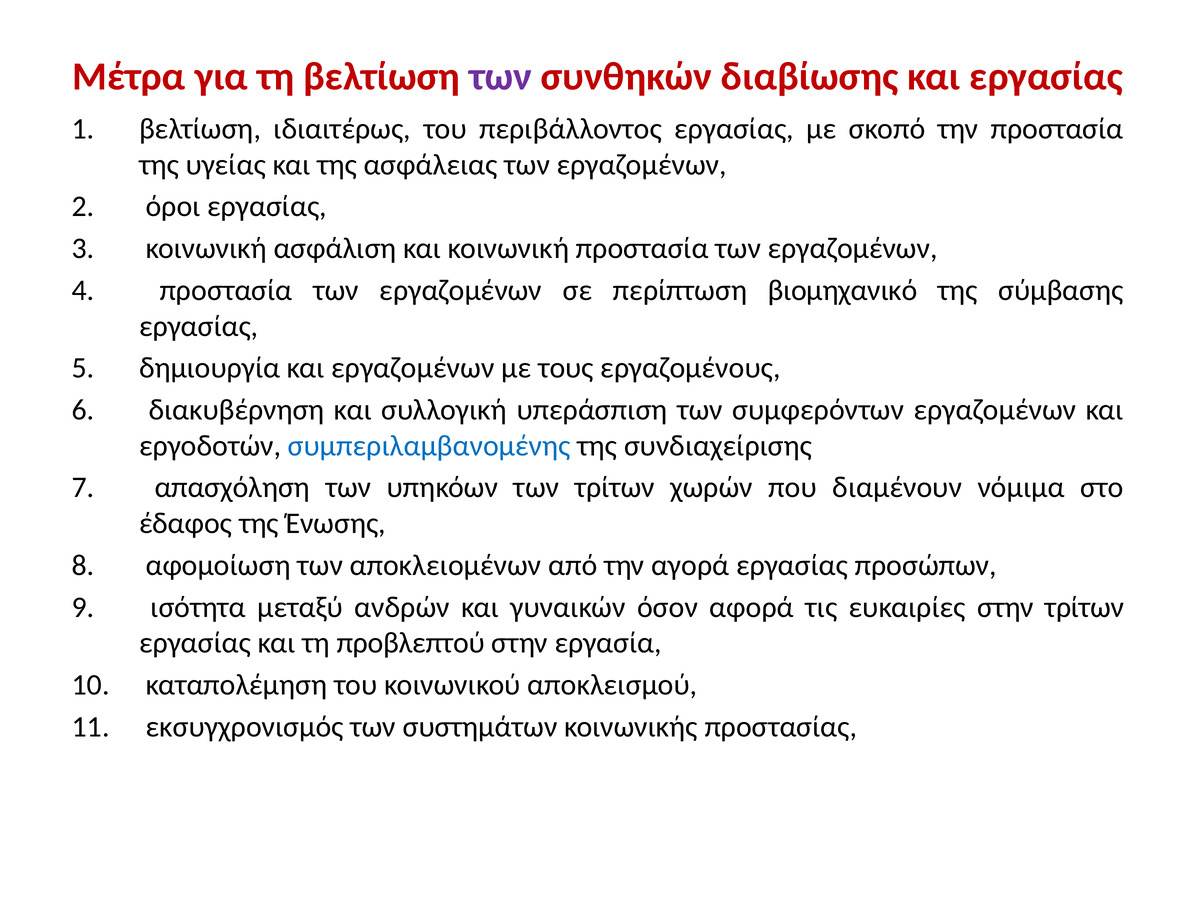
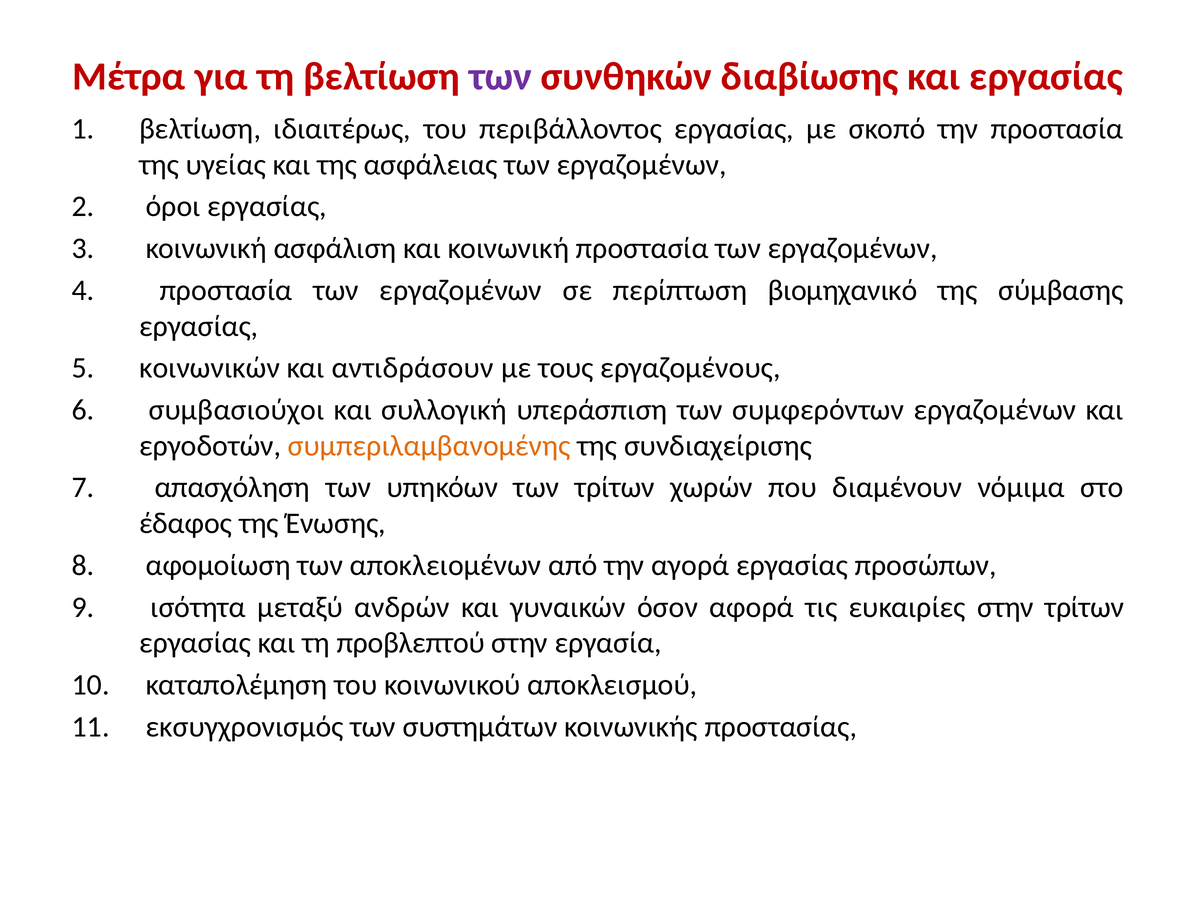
δημιουργία: δημιουργία -> κοινωνικών (210, 368)
και εργαζομένων: εργαζομένων -> αντιδράσουν (413, 368)
διακυβέρνηση: διακυβέρνηση -> συμβασιούχοι (236, 410)
συμπεριλαμβανομένης colour: blue -> orange (429, 446)
